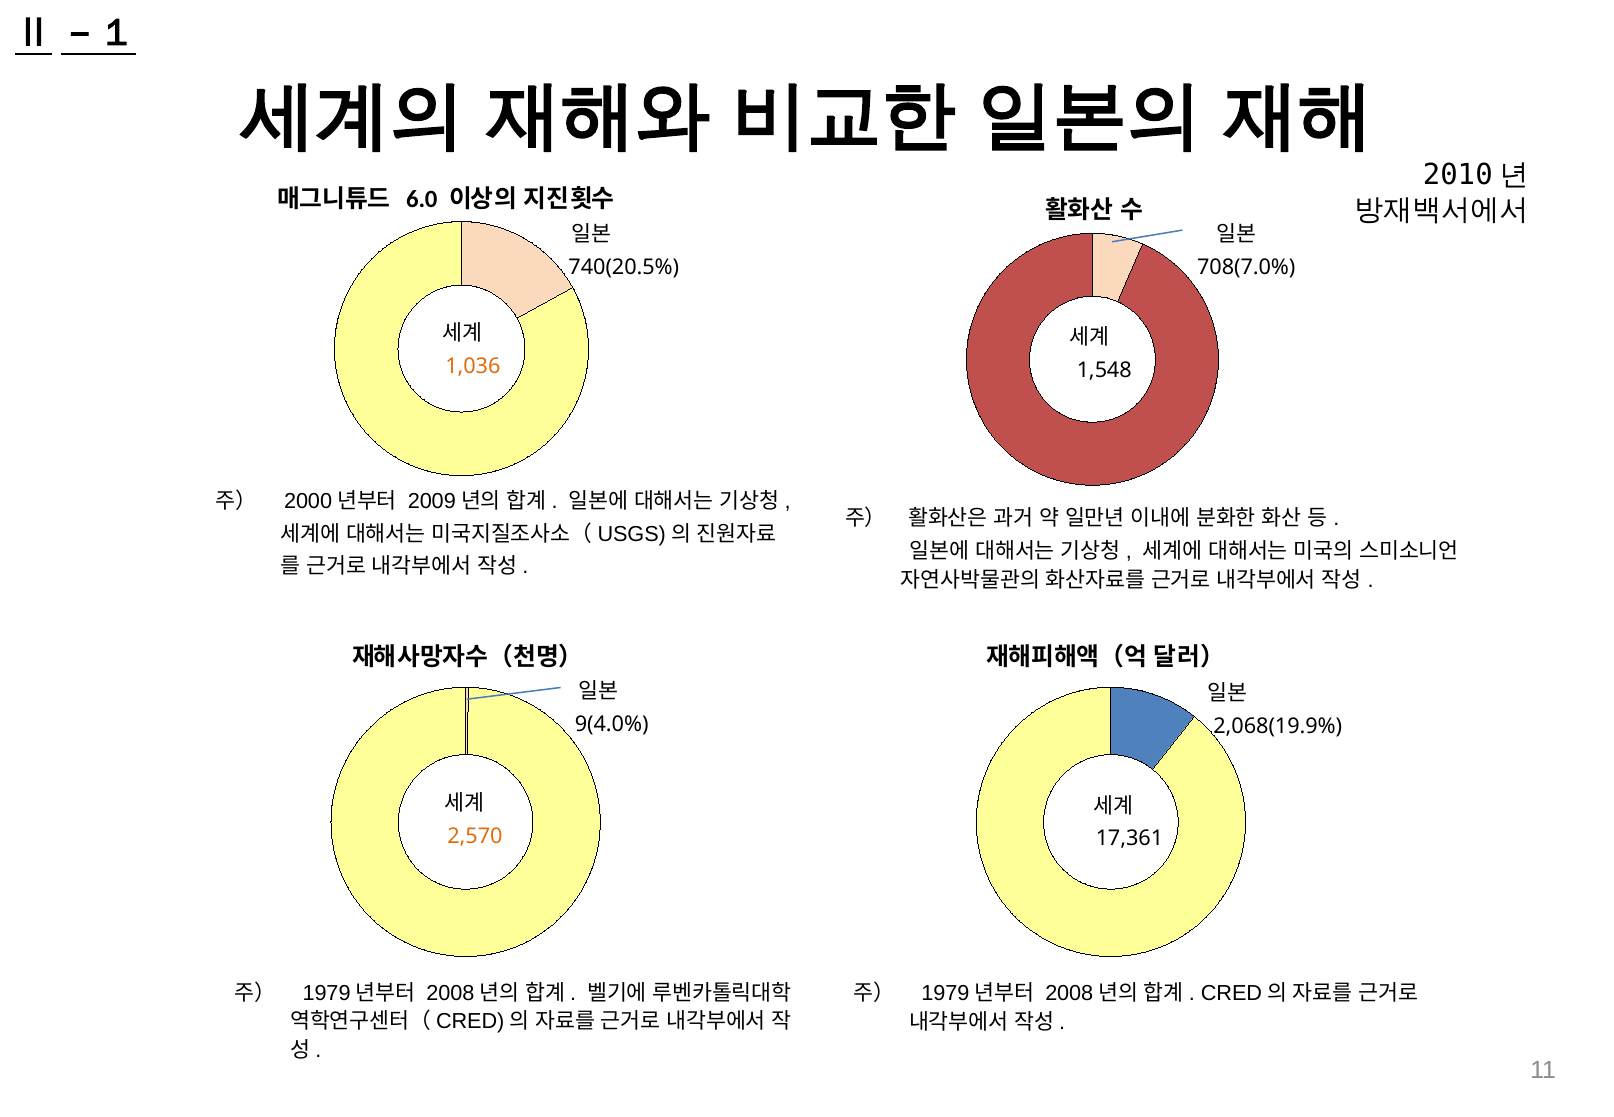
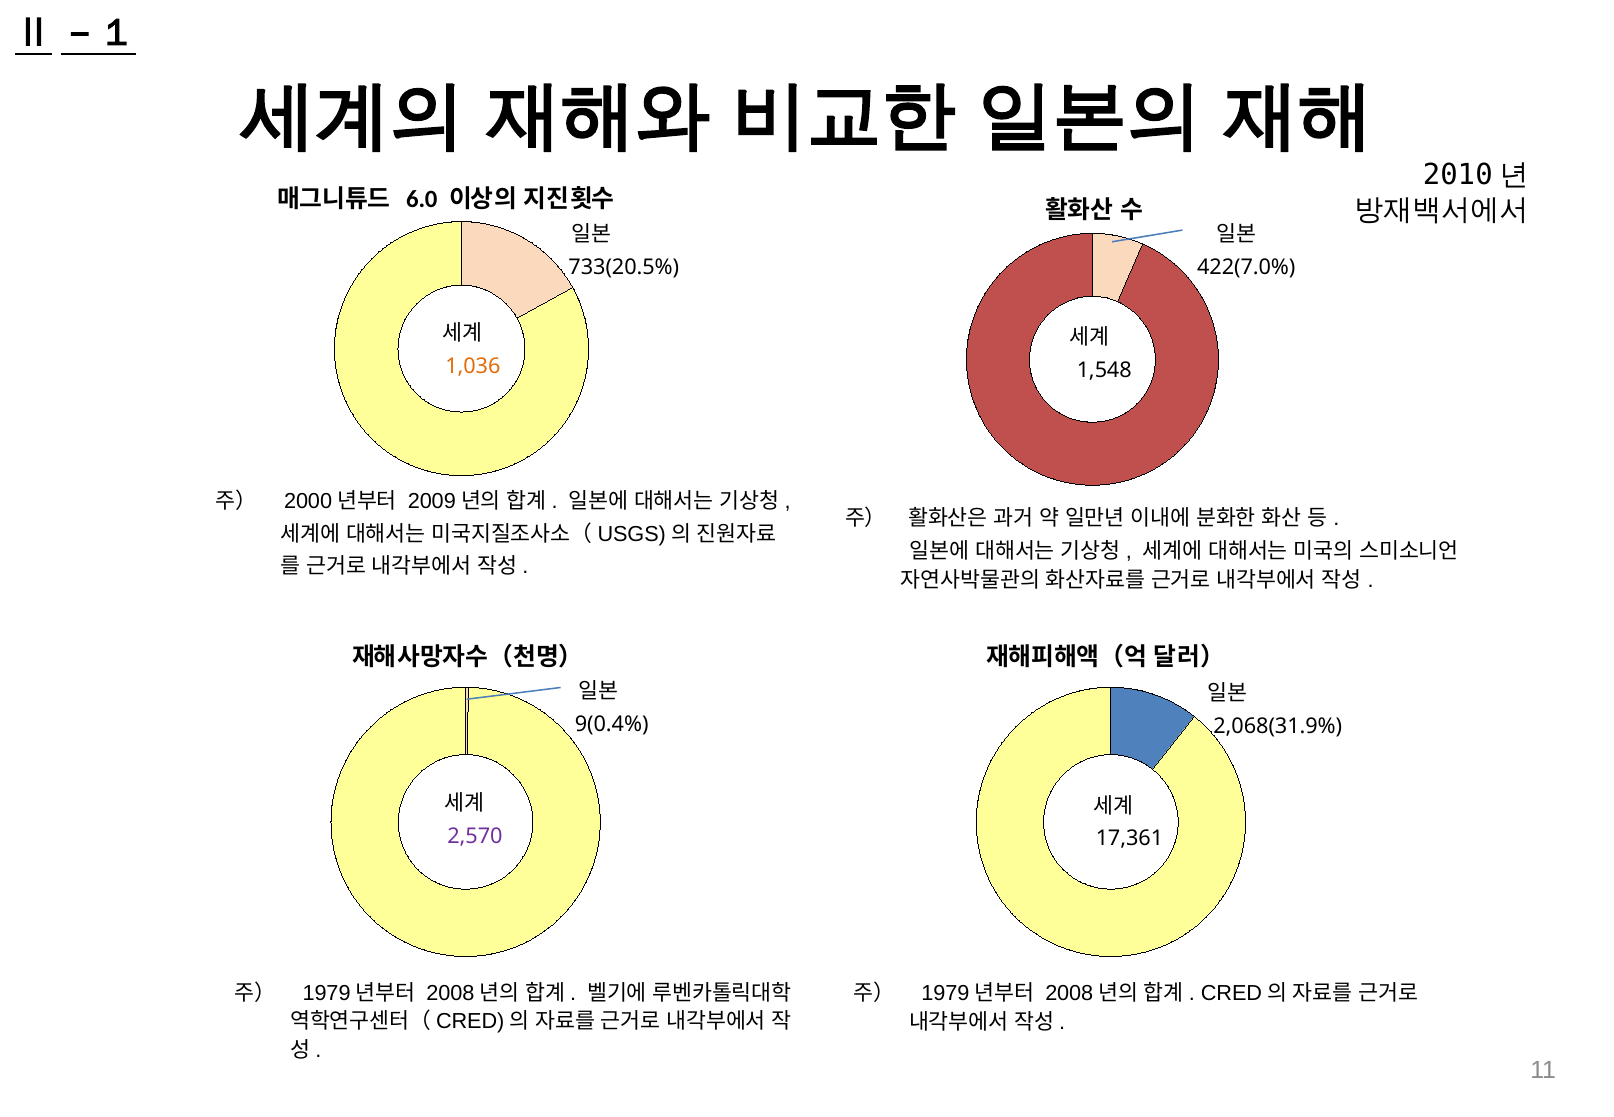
740(20.5%: 740(20.5% -> 733(20.5% (624, 267)
708(7.0%: 708(7.0% -> 422(7.0% (1246, 267)
9(4.0%: 9(4.0% -> 9(0.4% (612, 725)
2,068(19.9%: 2,068(19.9% -> 2,068(31.9% (1278, 726)
2,570 colour: orange -> purple (475, 836)
